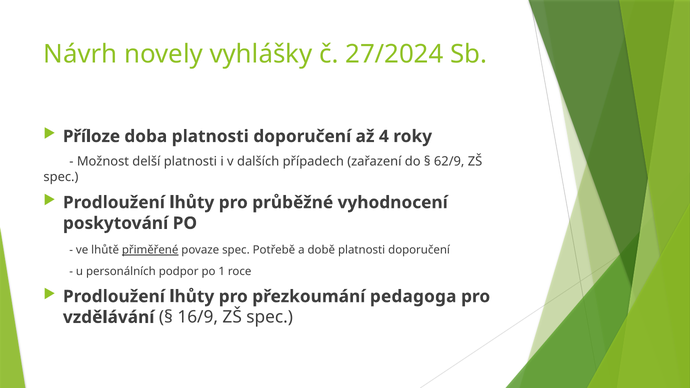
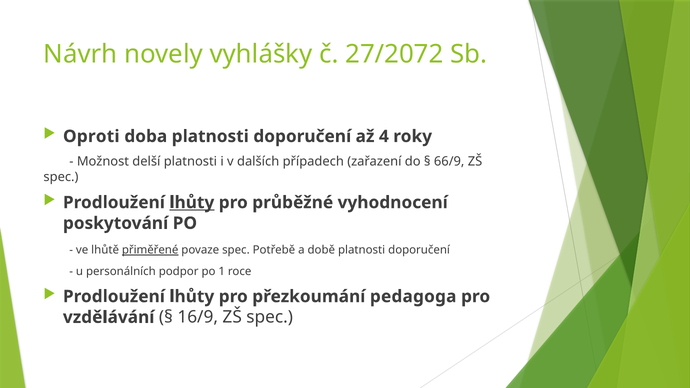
27/2024: 27/2024 -> 27/2072 (394, 54)
Příloze: Příloze -> Oproti (91, 136)
62/9: 62/9 -> 66/9 (449, 161)
lhůty underline: none -> present (192, 203)
